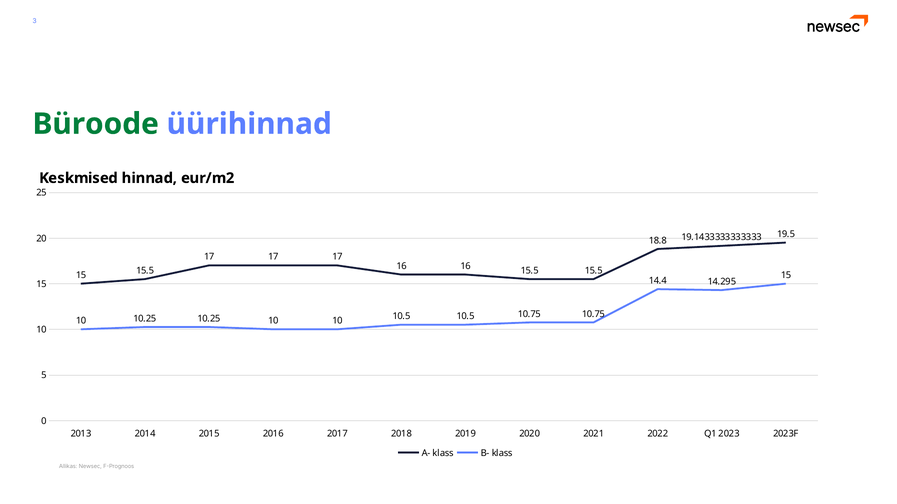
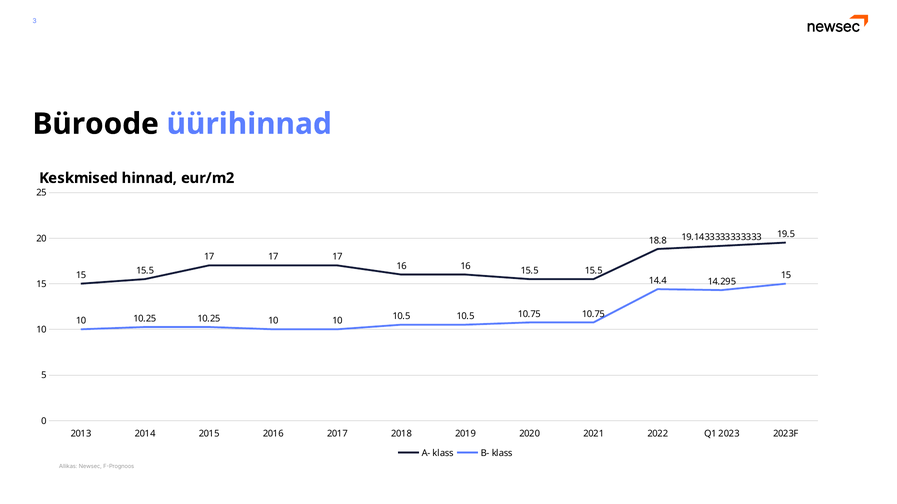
Büroode colour: green -> black (96, 124)
